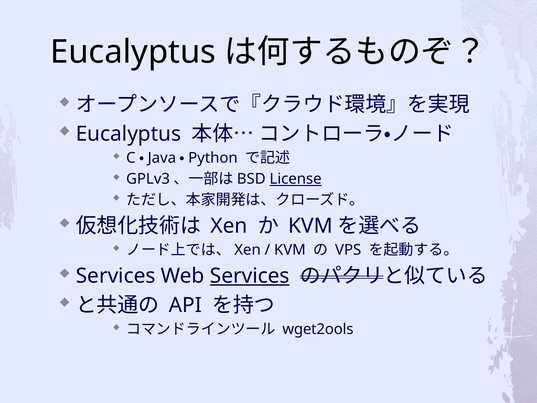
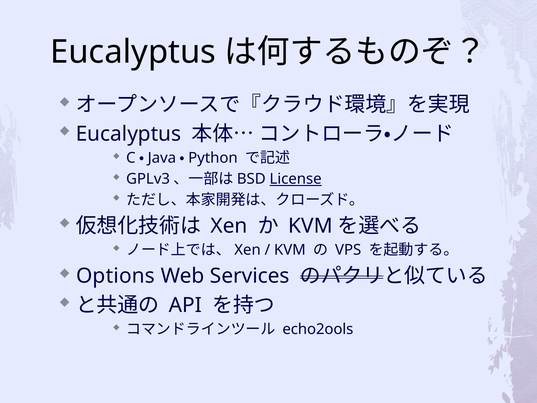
Services: Services -> Options (116, 276)
Services underline: present -> none (250, 276)
wget2ools: wget2ools -> echo2ools (318, 329)
